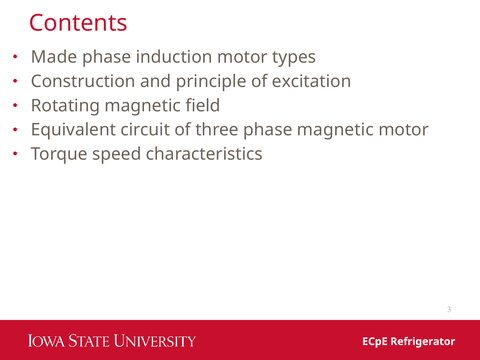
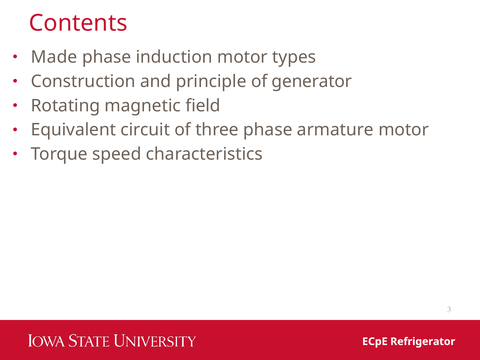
excitation: excitation -> generator (312, 81)
phase magnetic: magnetic -> armature (335, 130)
